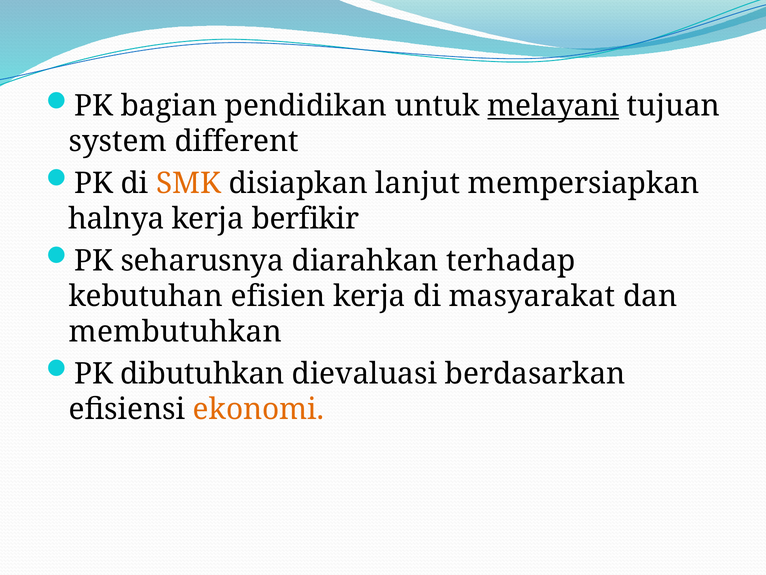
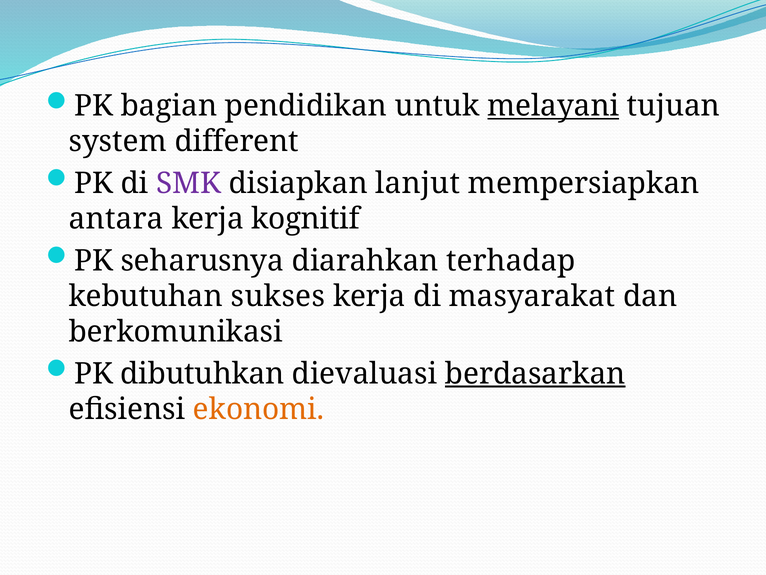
SMK colour: orange -> purple (189, 183)
halnya: halnya -> antara (116, 219)
berfikir: berfikir -> kognitif (305, 219)
efisien: efisien -> sukses (278, 296)
membutuhkan: membutuhkan -> berkomunikasi (176, 332)
berdasarkan underline: none -> present (535, 373)
